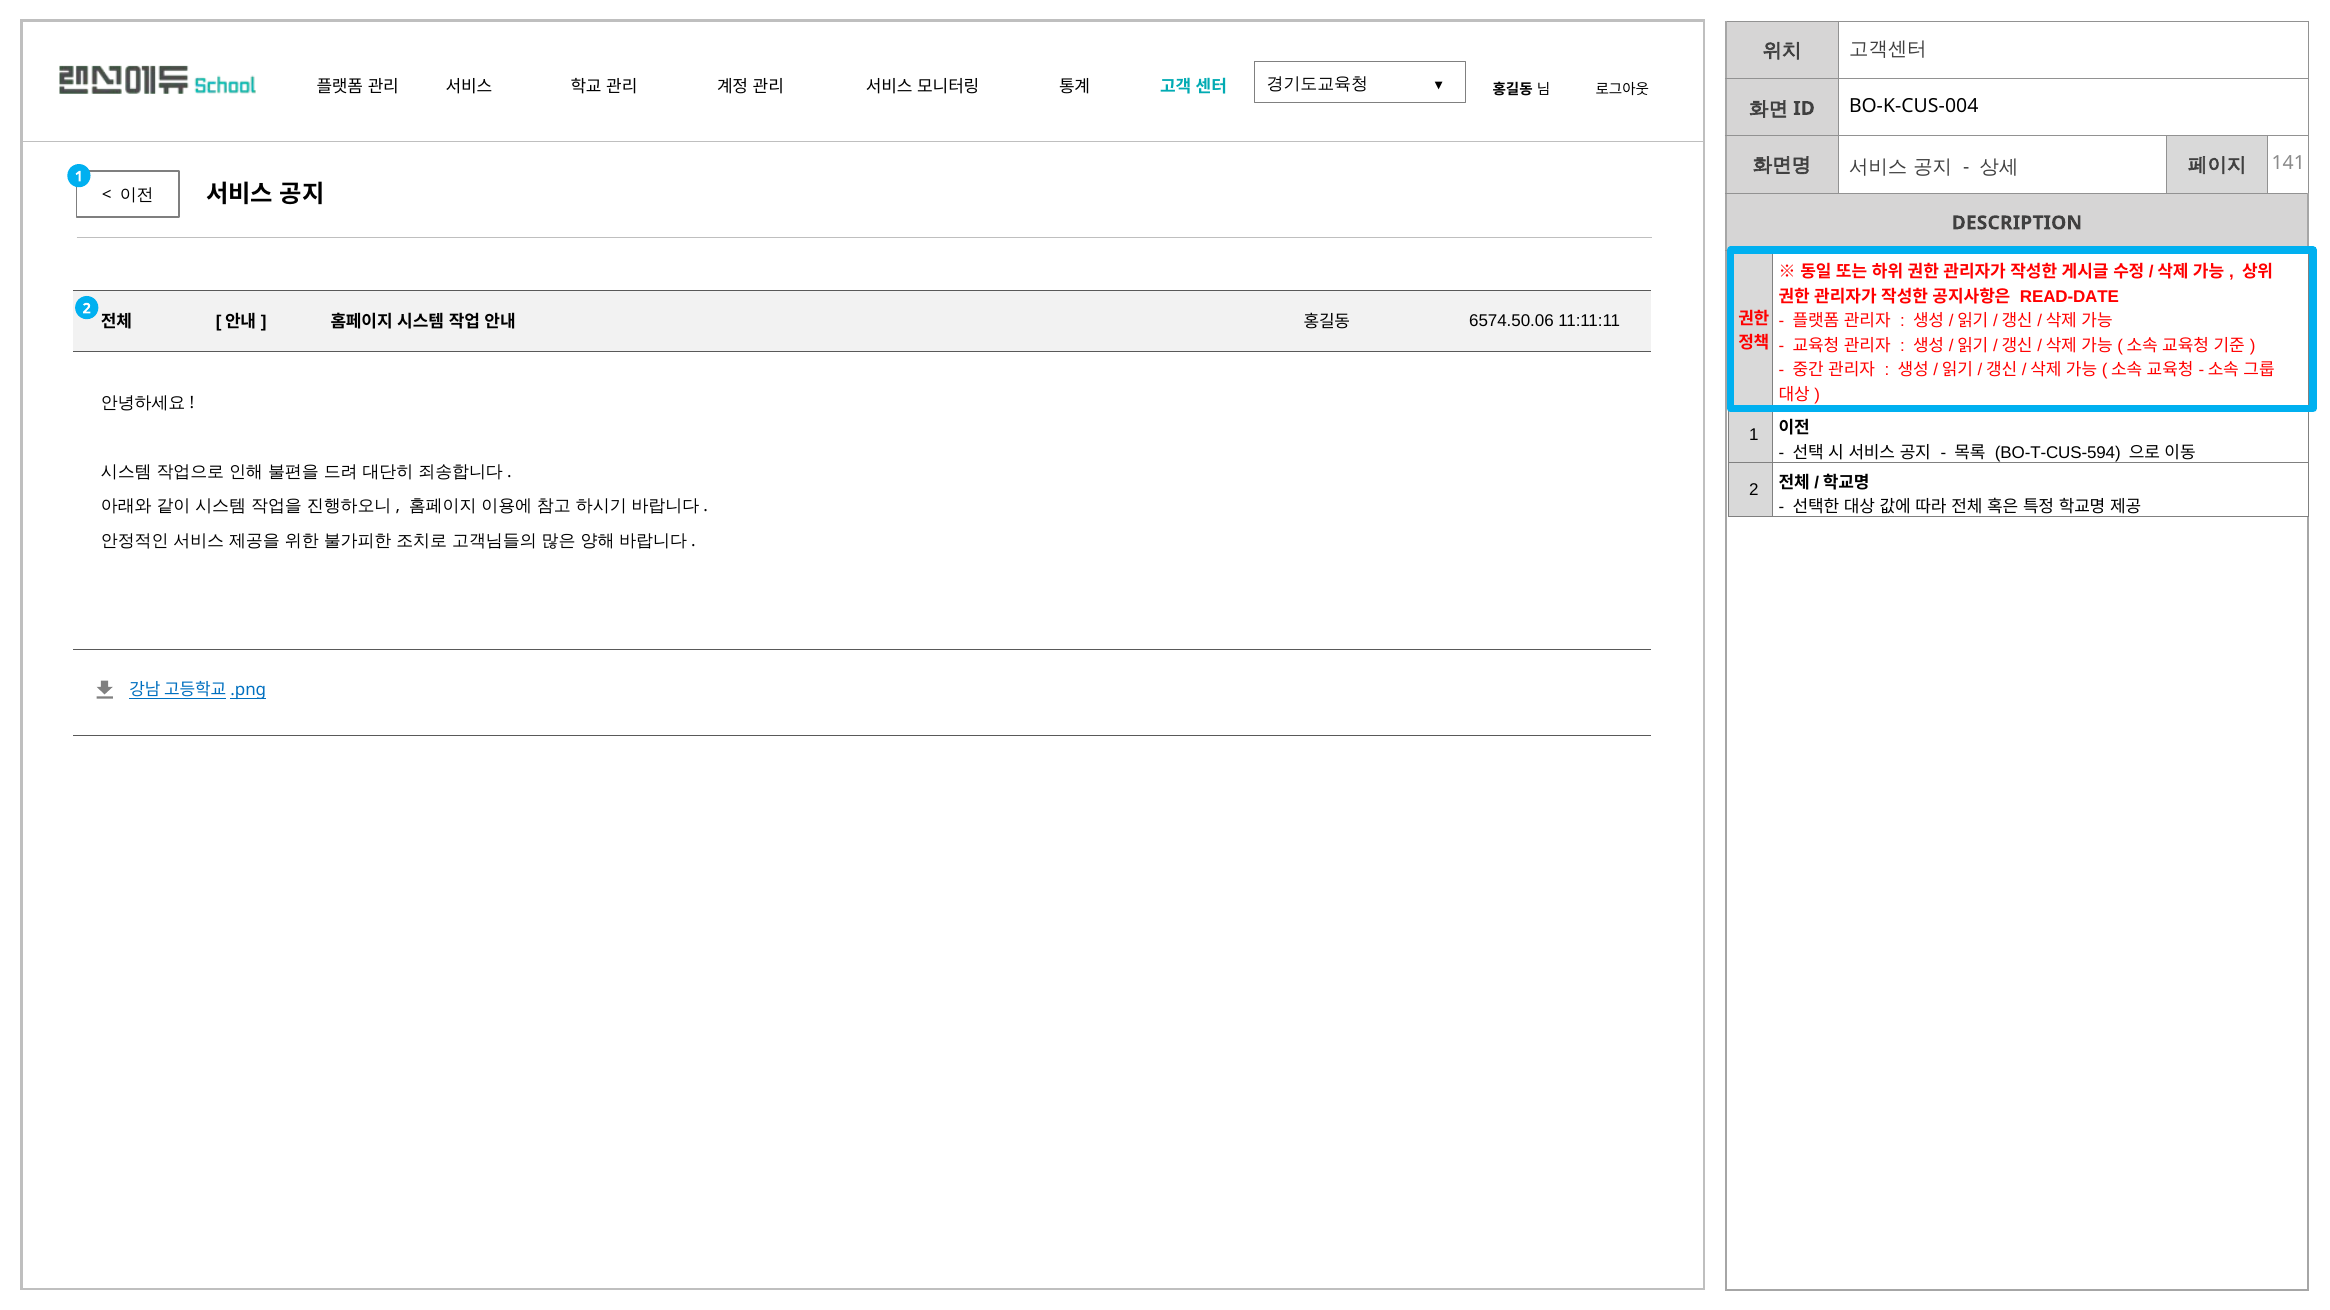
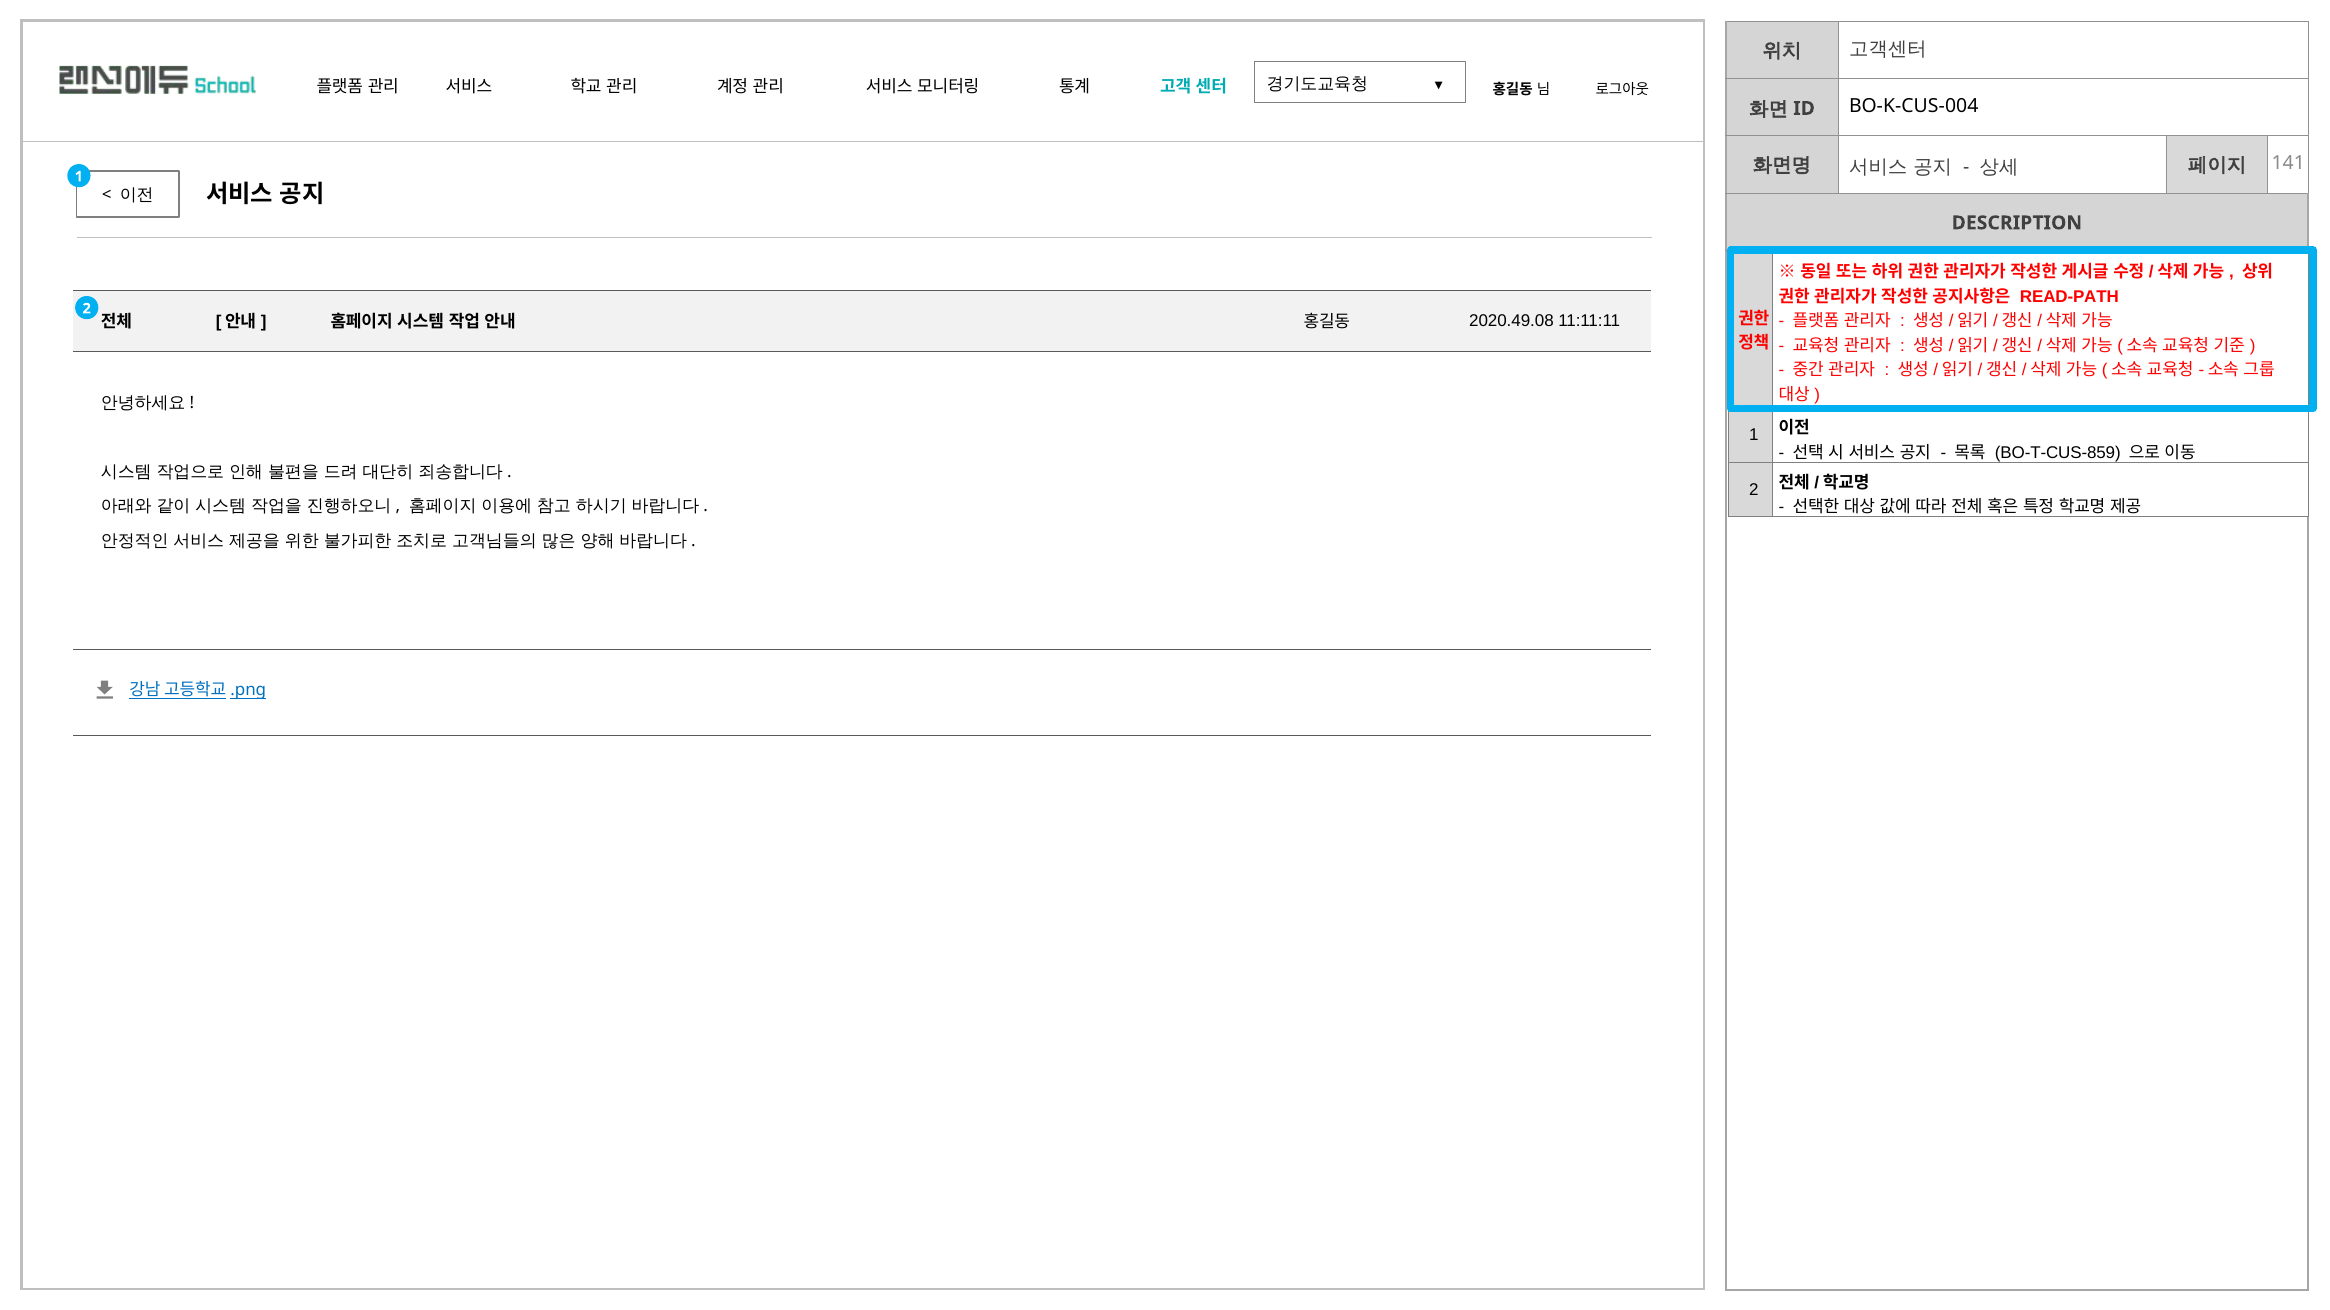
READ-DATE: READ-DATE -> READ-PATH (2069, 297)
6574.50.06: 6574.50.06 -> 2020.49.08 (1511, 321)
BO-T-CUS-594: BO-T-CUS-594 -> BO-T-CUS-859 (2058, 453)
